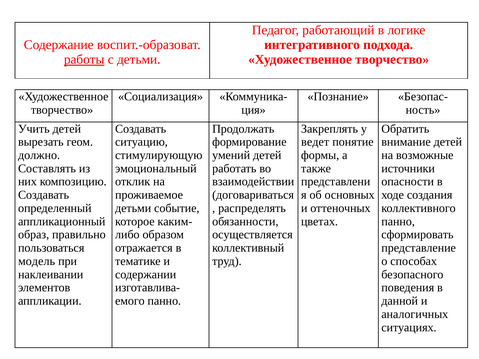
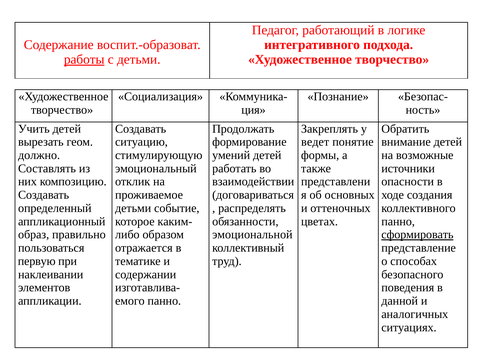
осуществляется: осуществляется -> эмоциональной (252, 235)
сформировать underline: none -> present (417, 235)
модель: модель -> первую (37, 261)
